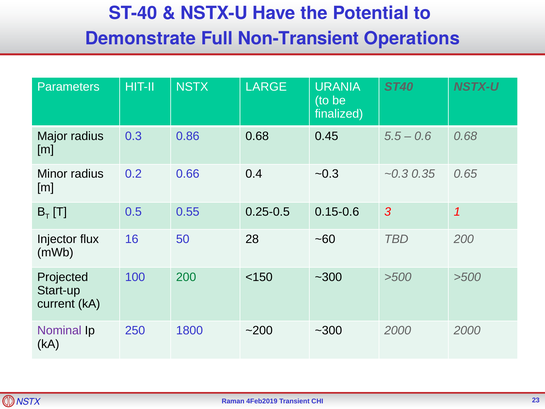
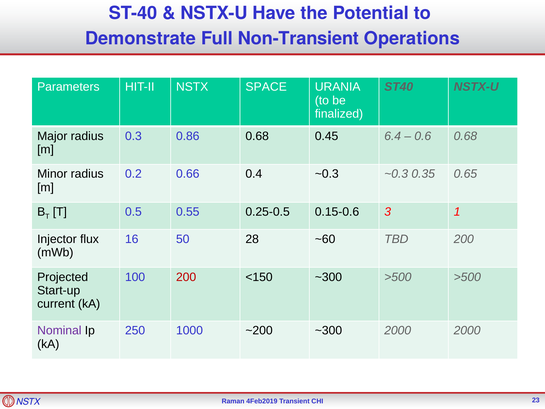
LARGE: LARGE -> SPACE (266, 87)
5.5: 5.5 -> 6.4 (393, 136)
200 colour: green -> red (186, 277)
1800: 1800 -> 1000 (189, 330)
